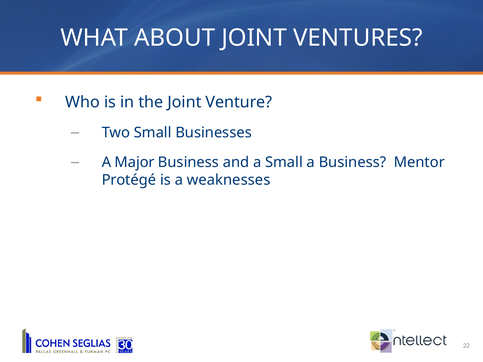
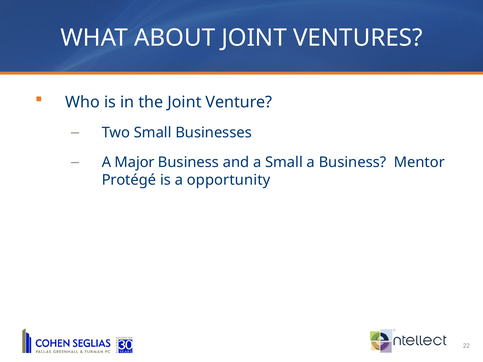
weaknesses: weaknesses -> opportunity (229, 180)
